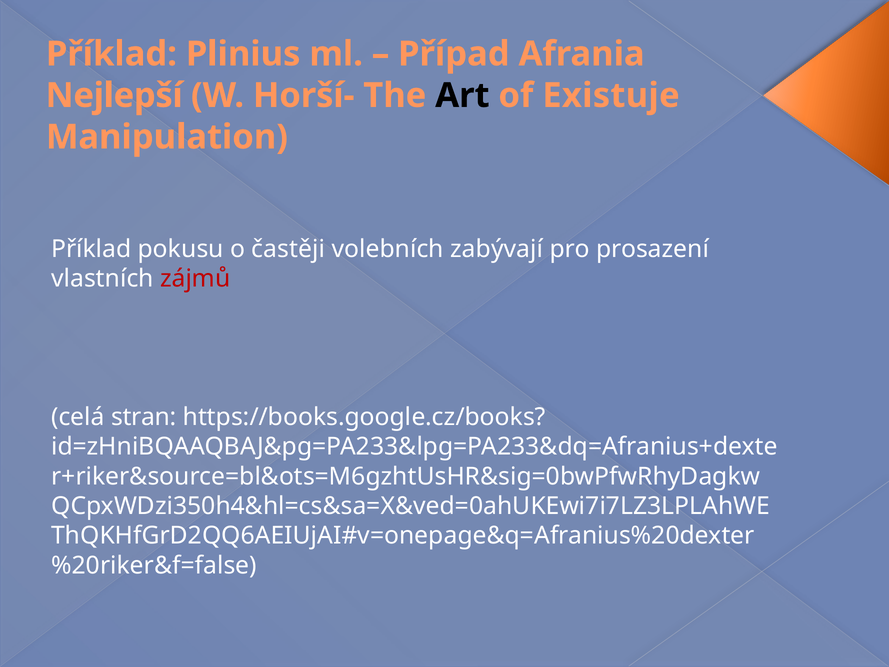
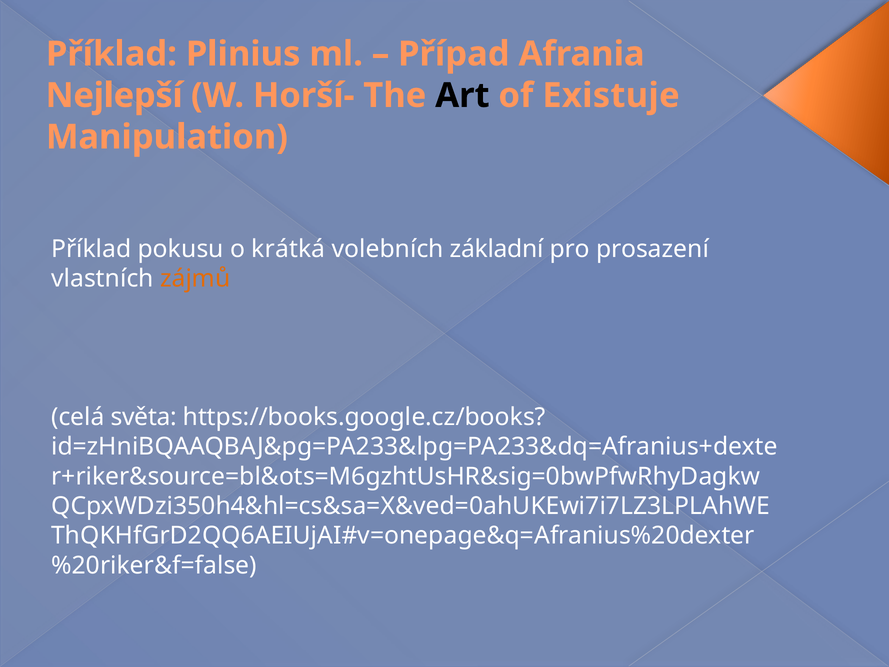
častěji: častěji -> krátká (288, 249)
zabývají: zabývají -> základní (497, 249)
zájmů colour: red -> orange (195, 279)
stran: stran -> světa (144, 417)
